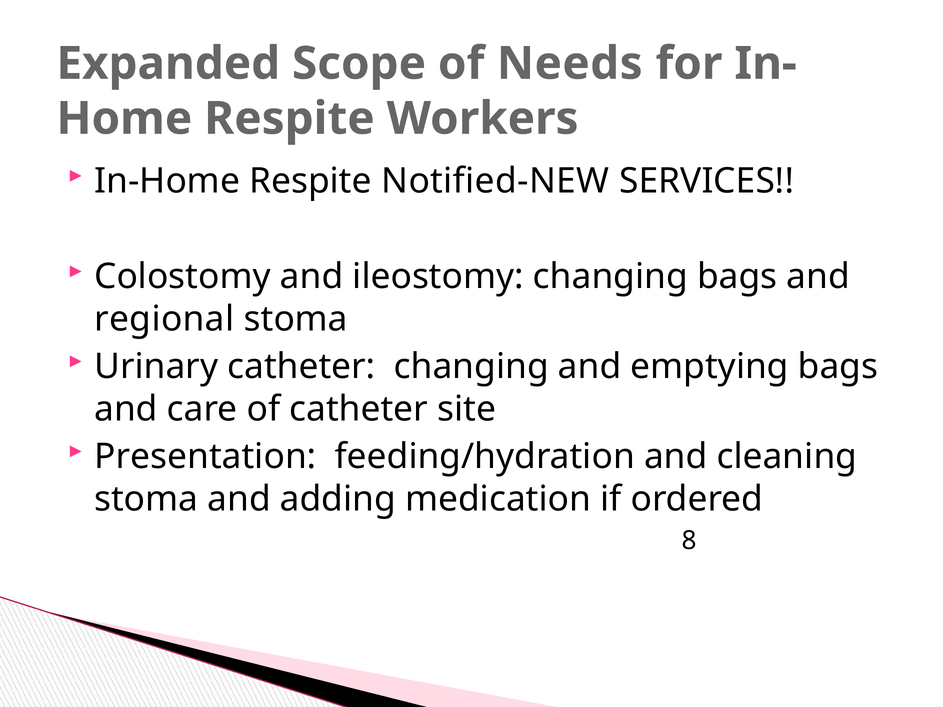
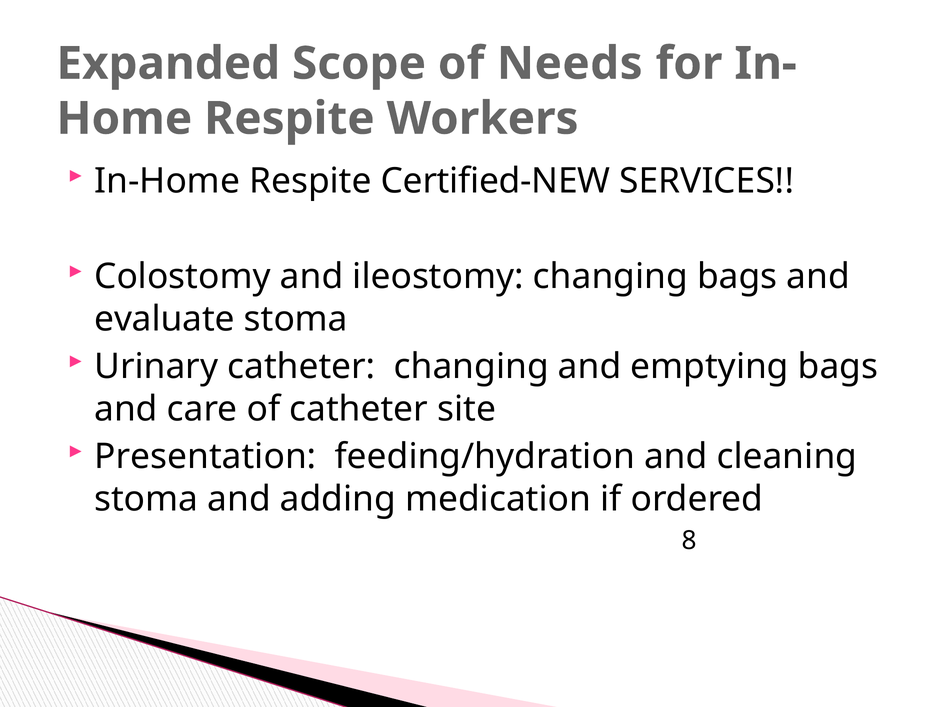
Notified-NEW: Notified-NEW -> Certified-NEW (496, 181)
regional: regional -> evaluate (164, 319)
